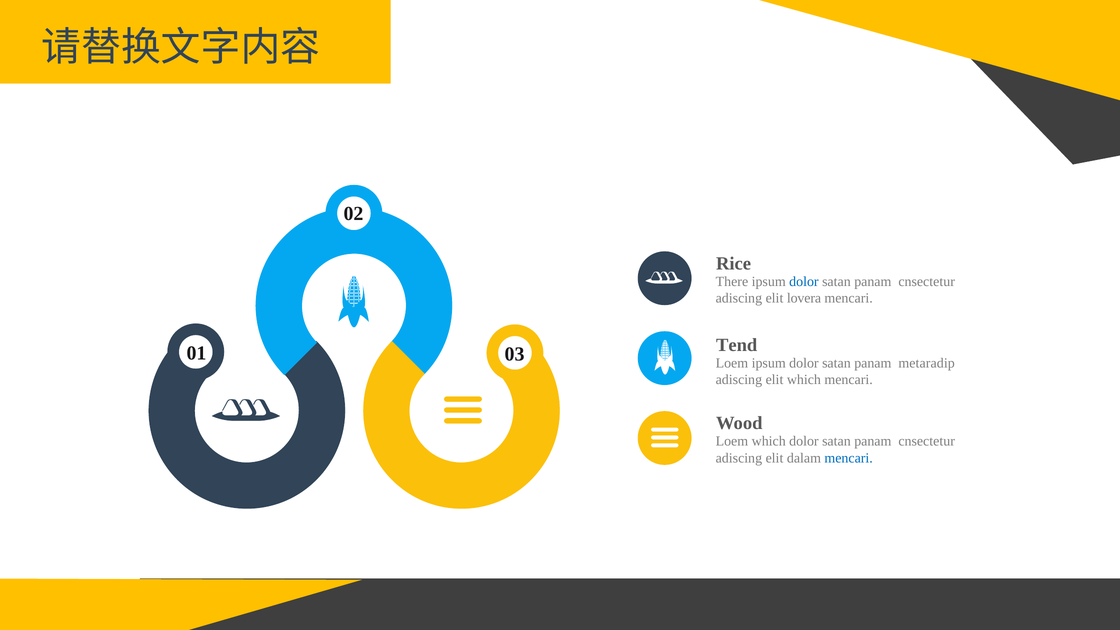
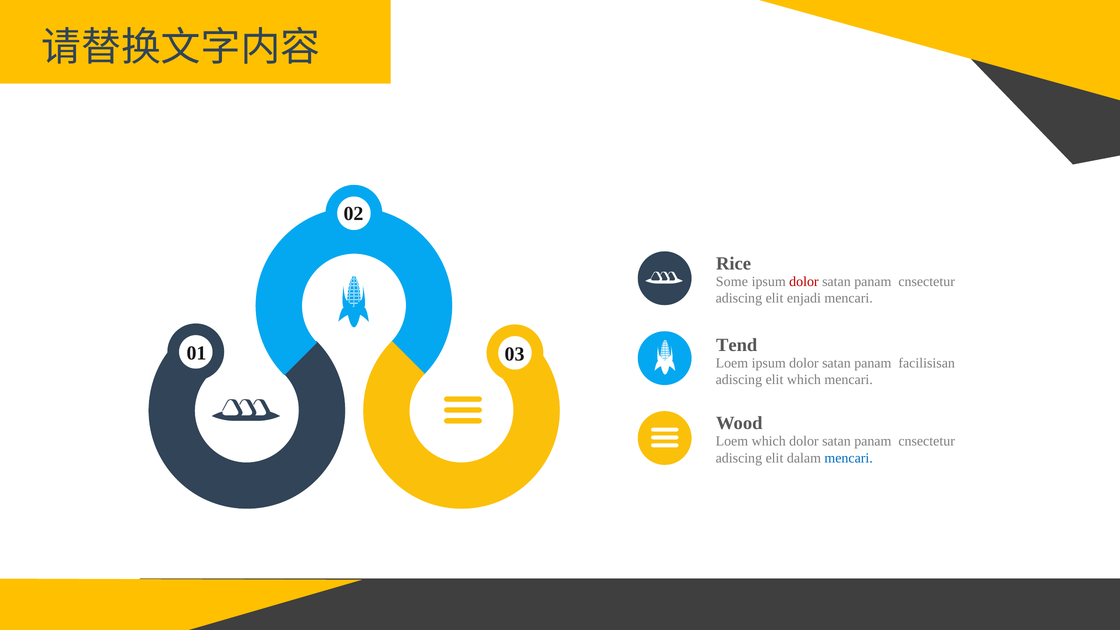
There: There -> Some (732, 281)
dolor colour: blue -> red (804, 281)
lovera: lovera -> enjadi (804, 298)
metaradip: metaradip -> facilisisan (927, 363)
